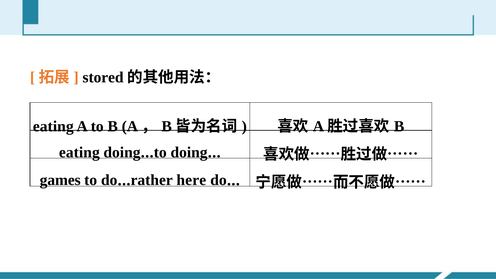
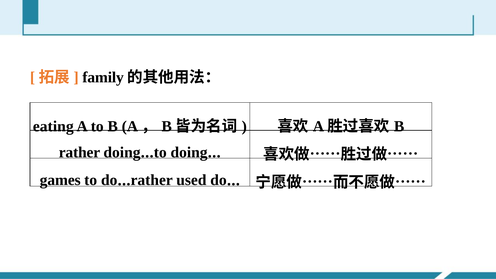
stored: stored -> family (103, 77)
eating: eating -> rather (79, 152)
here: here -> used (191, 180)
